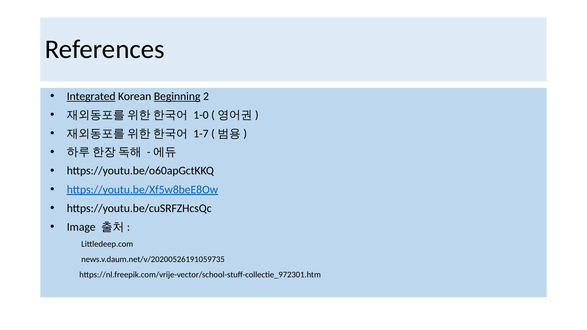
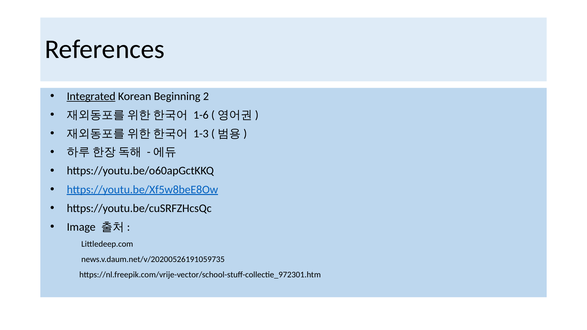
Beginning underline: present -> none (177, 96)
1-0: 1-0 -> 1-6 (201, 115)
1-7: 1-7 -> 1-3 (201, 134)
